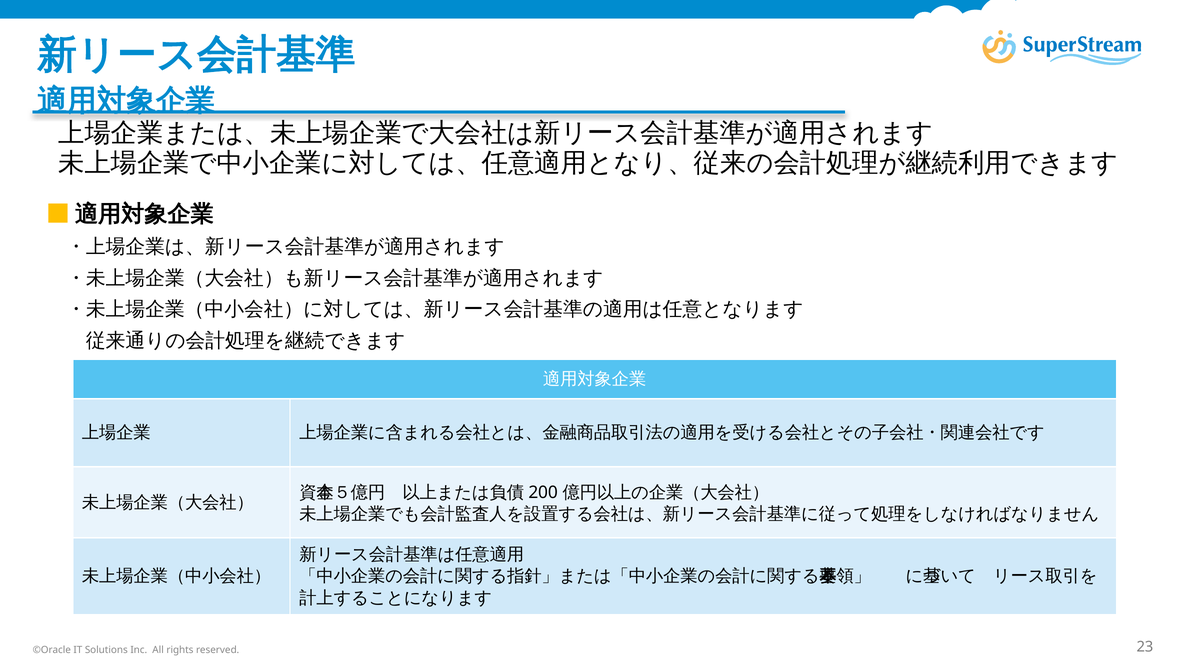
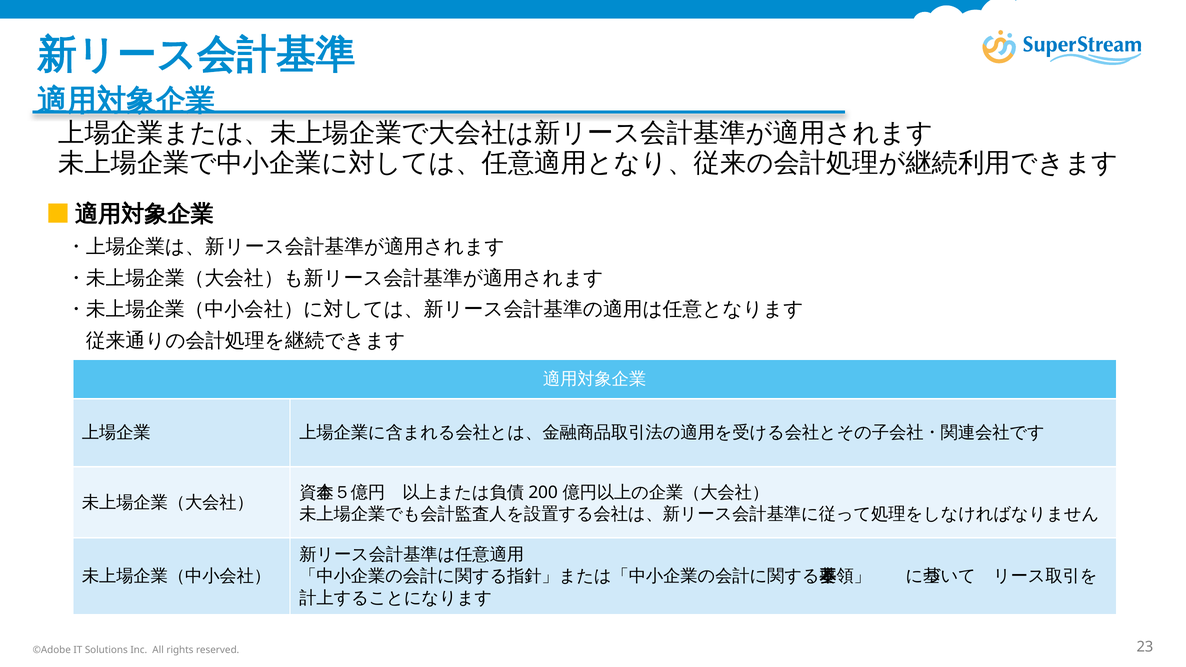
©Oracle: ©Oracle -> ©Adobe (52, 650)
